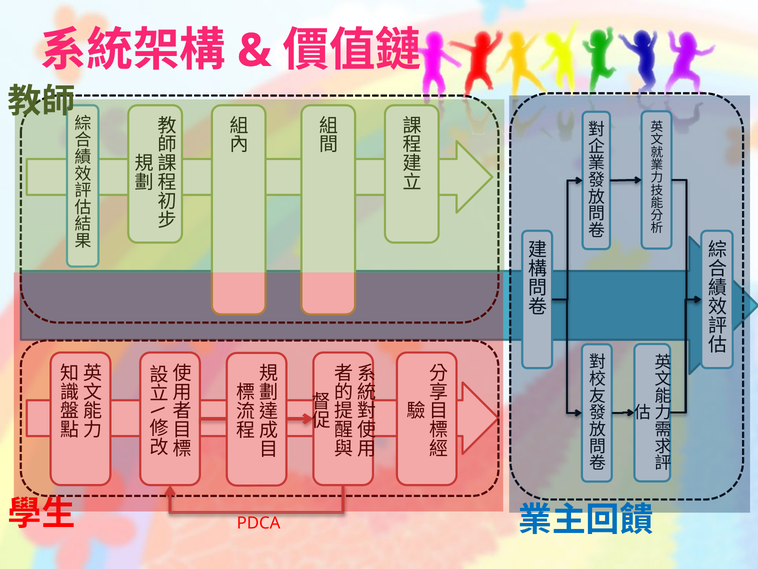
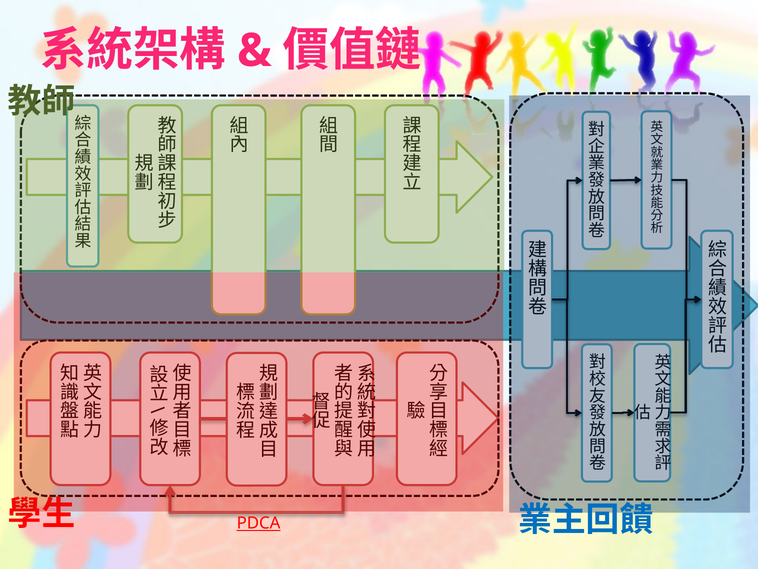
PDCA underline: none -> present (259, 523)
